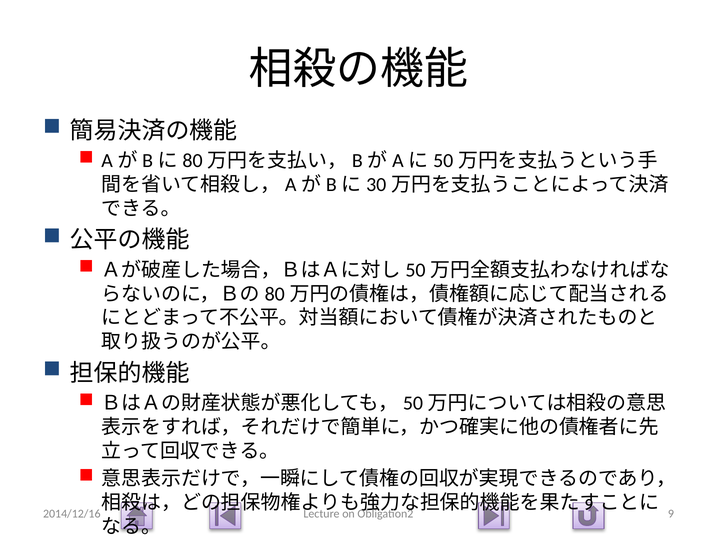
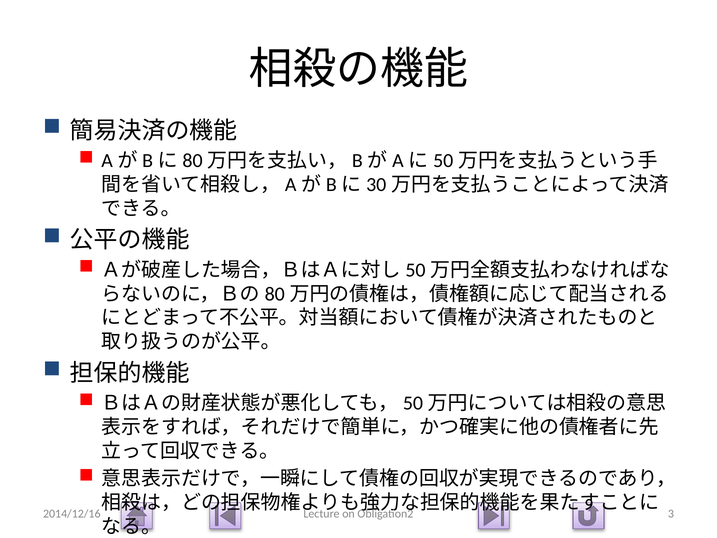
9: 9 -> 3 (671, 513)
